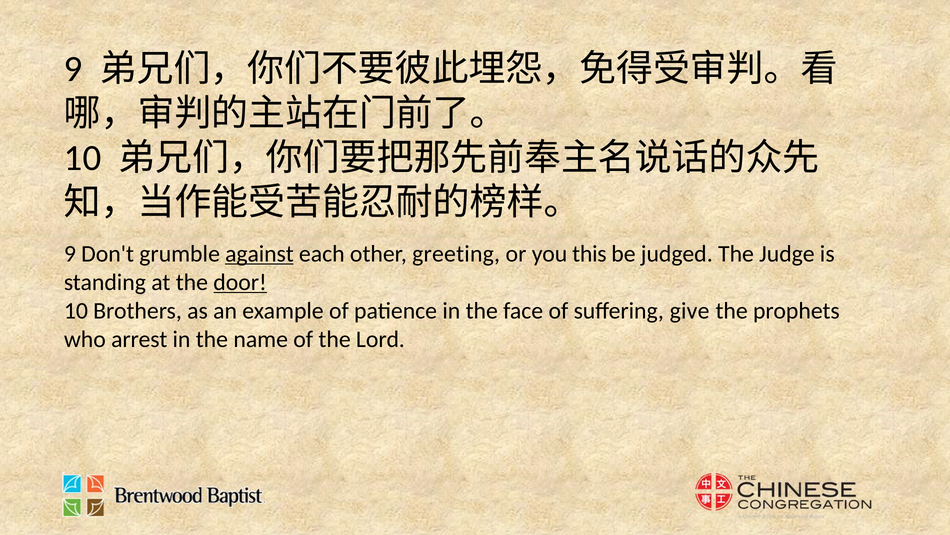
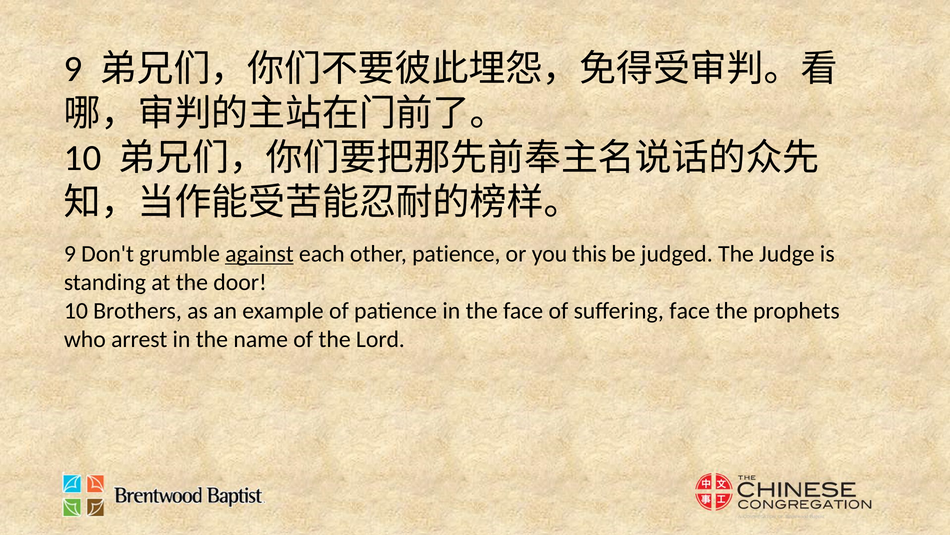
other greeting: greeting -> patience (456, 253)
door underline: present -> none (240, 282)
suffering give: give -> face (690, 310)
